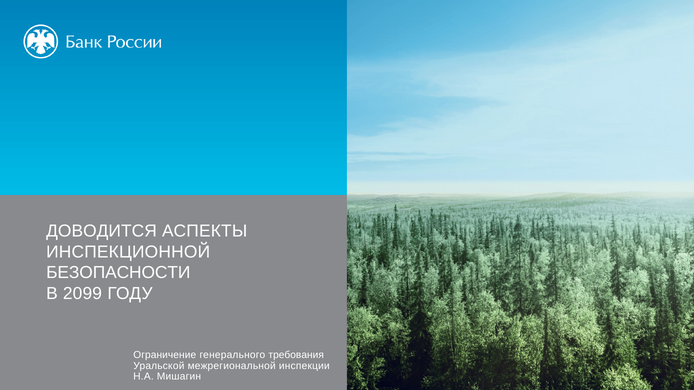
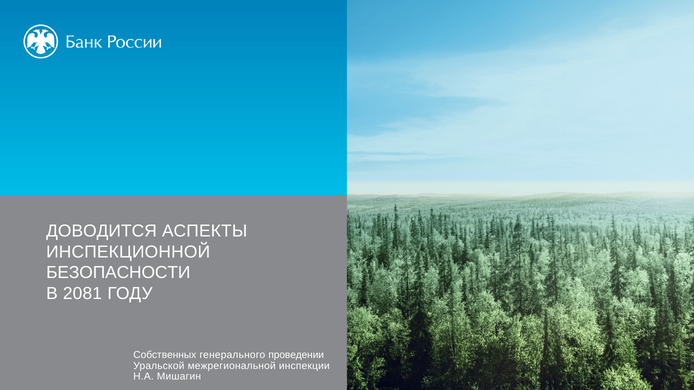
2099: 2099 -> 2081 (82, 294)
Ограничение: Ограничение -> Собственных (165, 355)
требования: требования -> проведении (296, 355)
